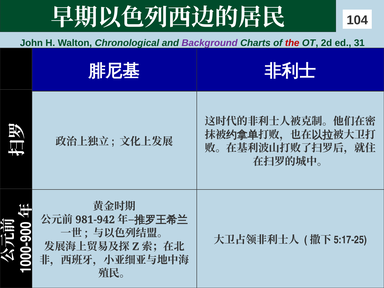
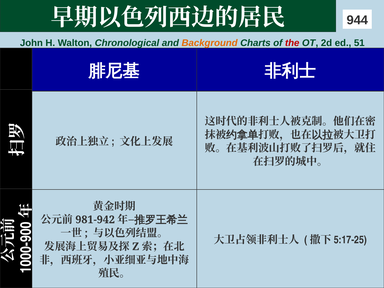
104: 104 -> 944 (357, 20)
Background colour: purple -> orange (210, 43)
31: 31 -> 51 (359, 43)
